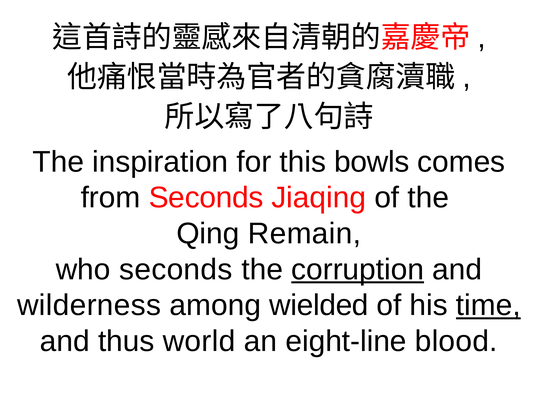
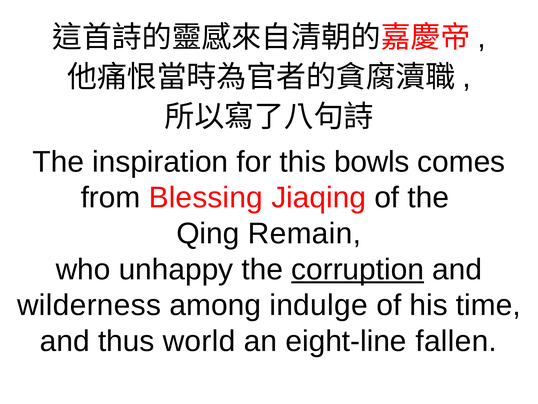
from Seconds: Seconds -> Blessing (206, 197)
who seconds: seconds -> unhappy (176, 269)
wielded: wielded -> indulge (319, 305)
time underline: present -> none (488, 305)
blood: blood -> fallen (456, 341)
